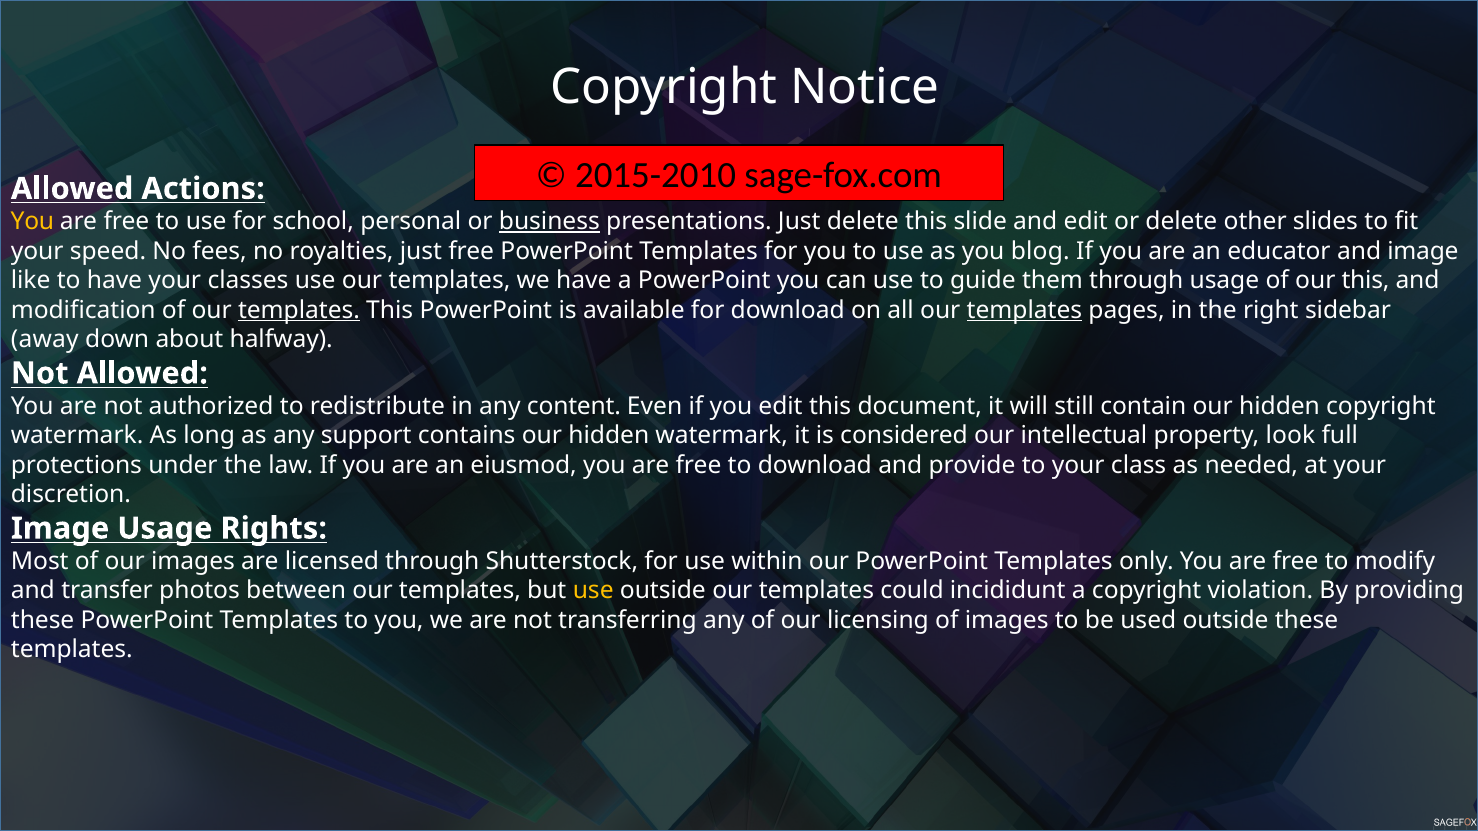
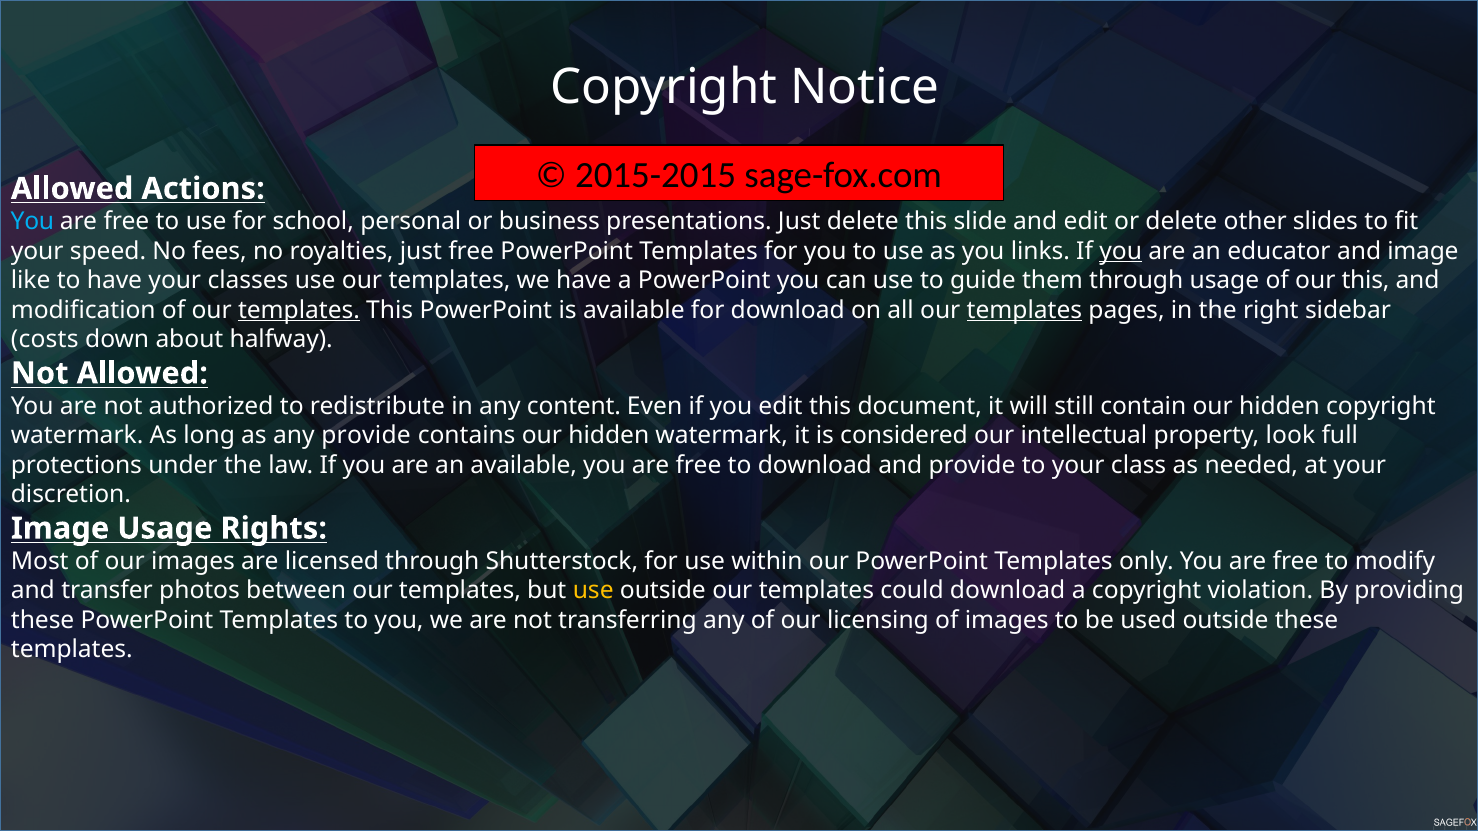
2015-2010: 2015-2010 -> 2015-2015 (656, 175)
You colour: yellow -> light blue (32, 222)
business underline: present -> none (549, 222)
blog: blog -> links (1040, 251)
you underline: none -> present (1121, 251)
away: away -> costs (45, 340)
any support: support -> provide (366, 436)
an eiusmod: eiusmod -> available (524, 465)
could incididunt: incididunt -> download (1008, 591)
